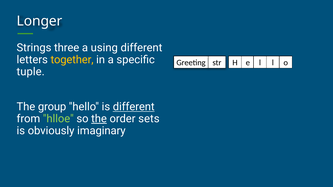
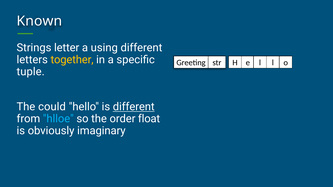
Longer: Longer -> Known (39, 21)
three: three -> letter (67, 48)
group: group -> could (52, 107)
hlloe colour: light green -> light blue (58, 119)
the underline: present -> none (99, 119)
sets: sets -> float (149, 119)
